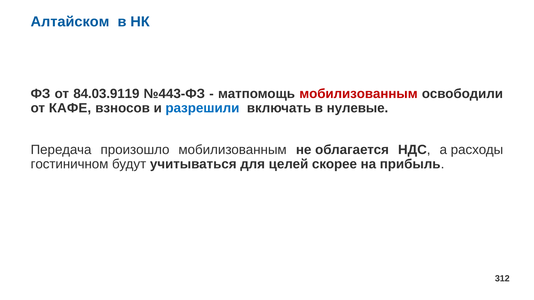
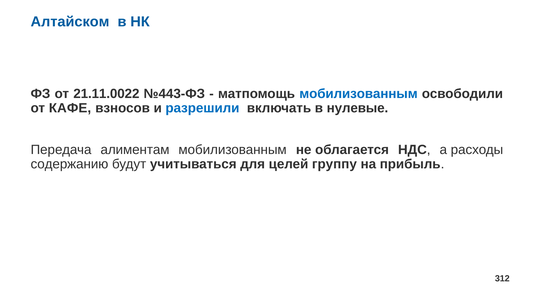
84.03.9119: 84.03.9119 -> 21.11.0022 (106, 94)
мобилизованным colour: red -> blue (358, 94)
произошло: произошло -> алиментам (135, 150)
гостиничном: гостиничном -> содержанию (69, 164)
скорее: скорее -> группу (334, 164)
